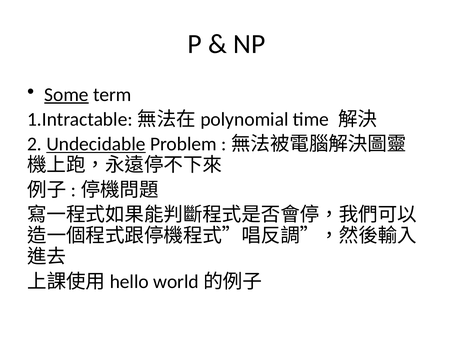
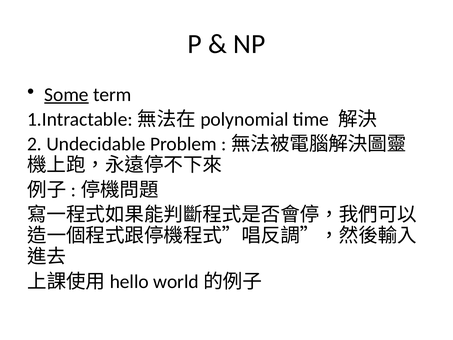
Undecidable underline: present -> none (96, 144)
